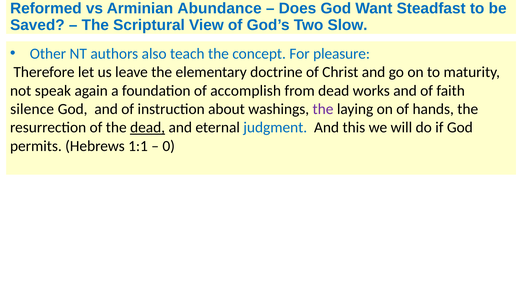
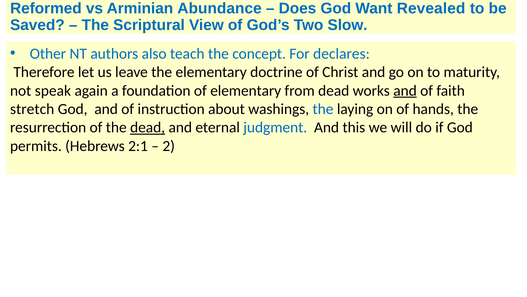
Steadfast: Steadfast -> Revealed (431, 9)
pleasure: pleasure -> declares (341, 54)
of accomplish: accomplish -> elementary (246, 90)
and underline: none -> present (405, 90)
silence: silence -> stretch (32, 109)
the colour: purple -> blue (323, 109)
1:1: 1:1 -> 2:1 (138, 146)
0: 0 -> 2 (169, 146)
